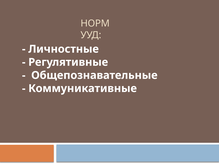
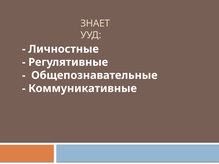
НОРМ: НОРМ -> ЗНАЕТ (95, 23)
